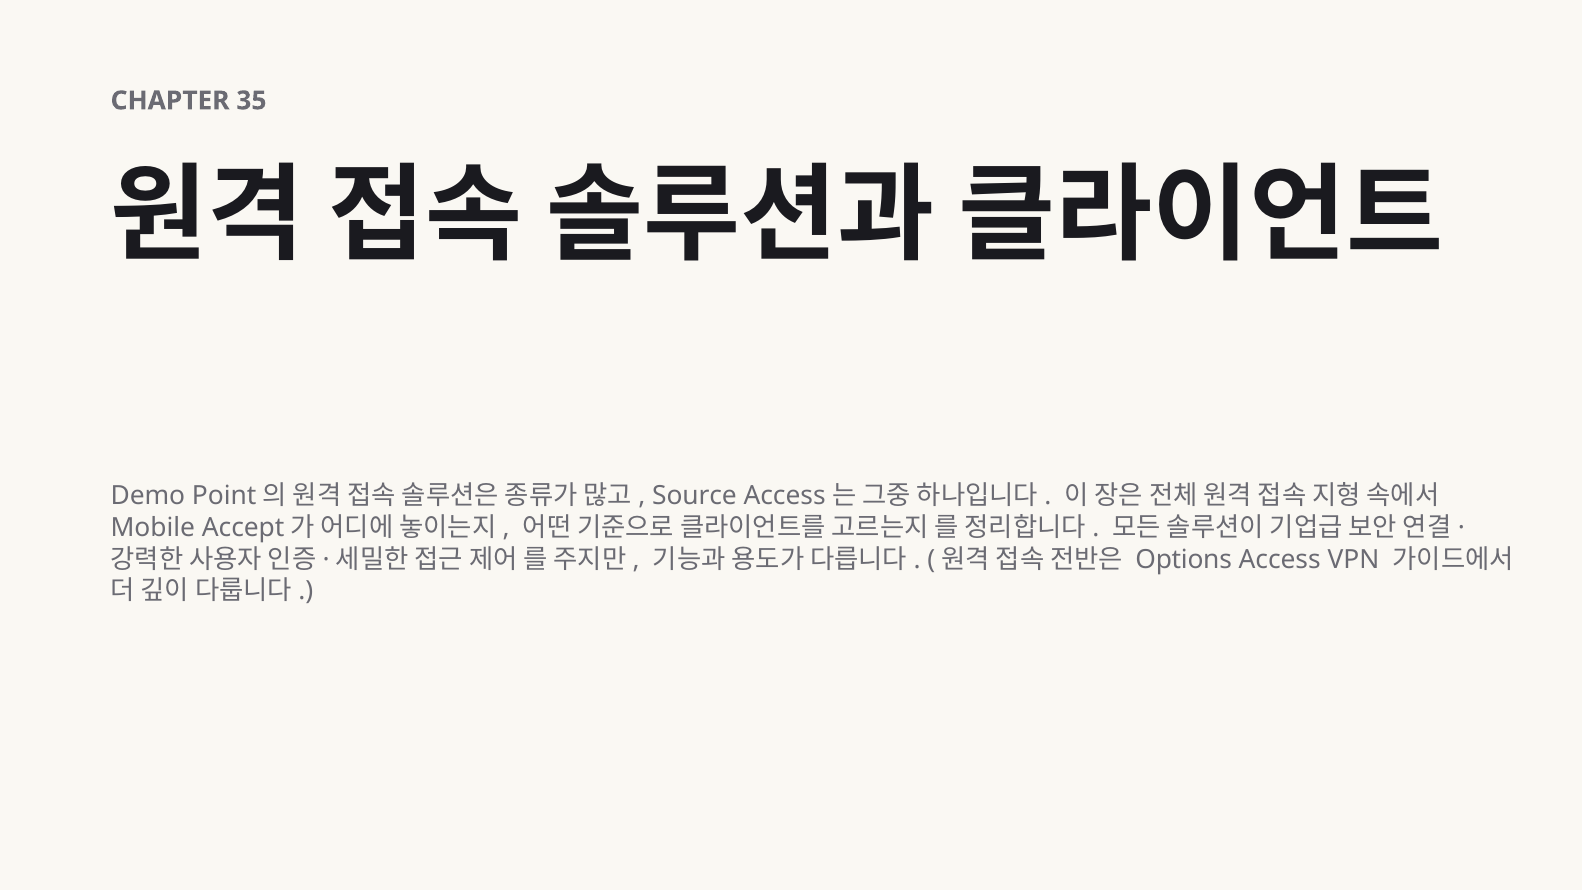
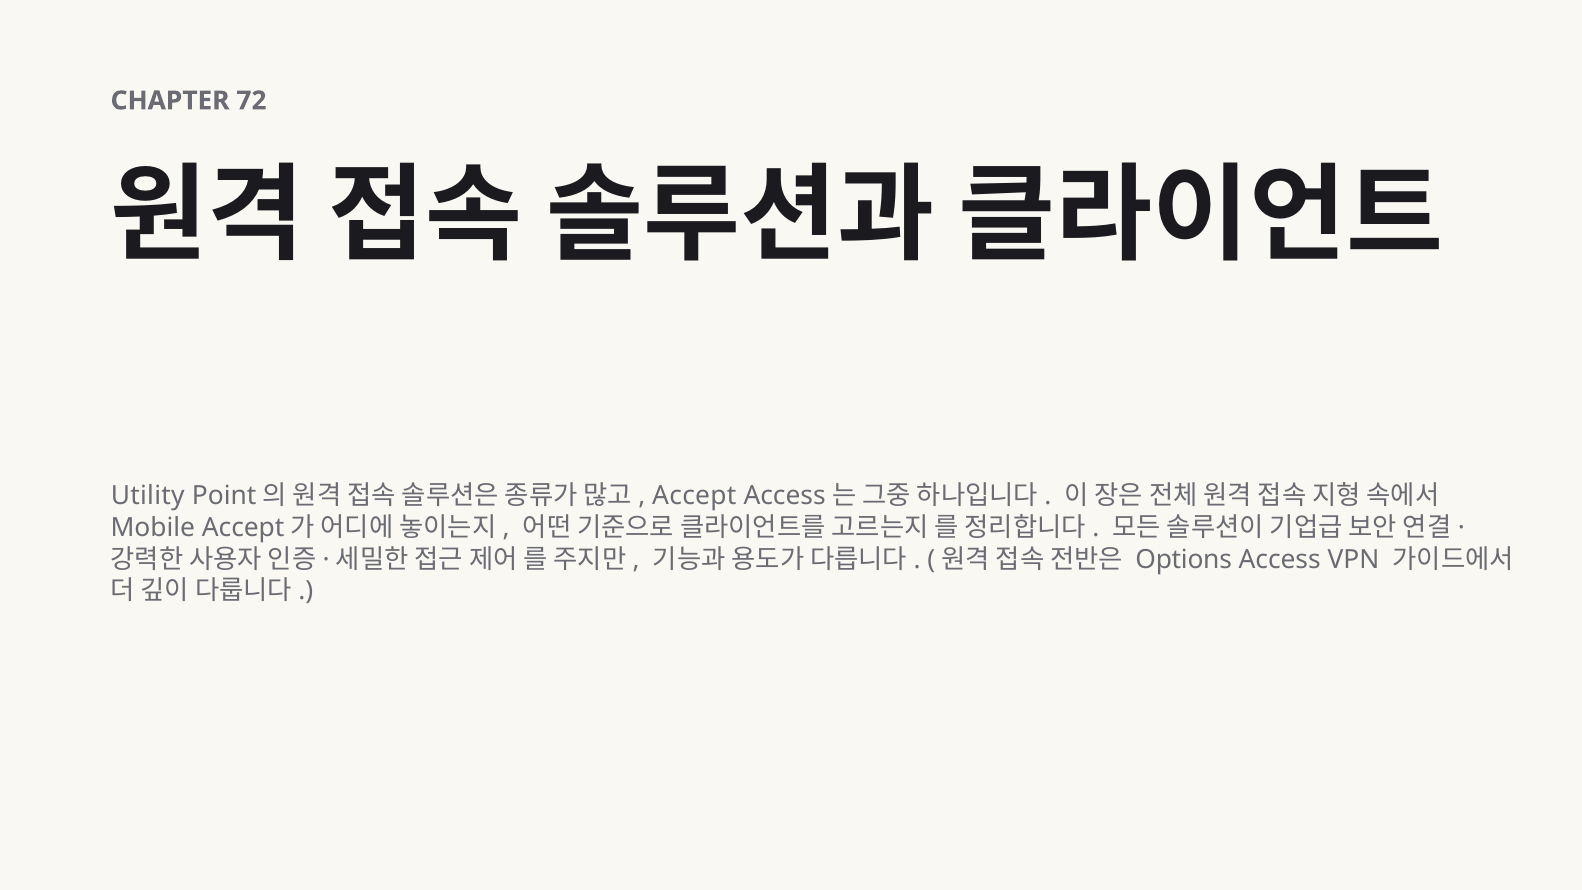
35: 35 -> 72 (251, 101)
Demo: Demo -> Utility (148, 496)
Source: Source -> Accept (694, 496)
